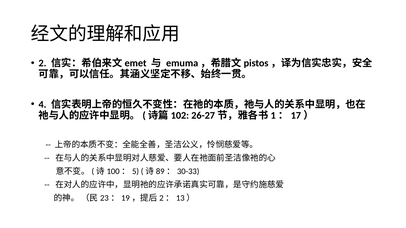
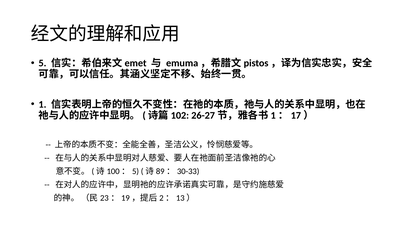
2: 2 -> 5 (42, 63)
4: 4 -> 1 (42, 105)
